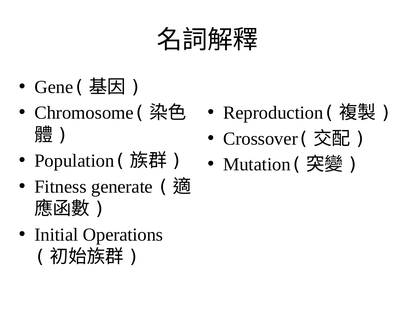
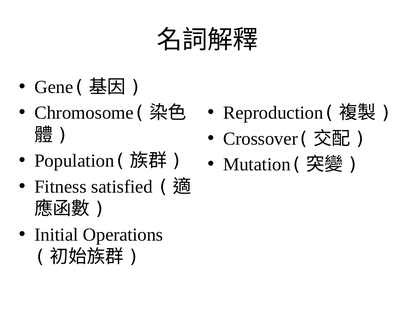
generate: generate -> satisfied (122, 187)
